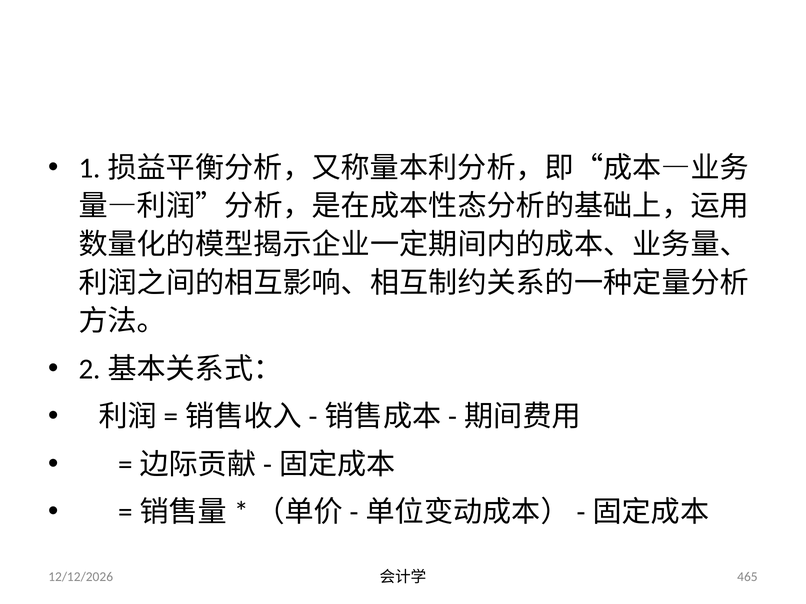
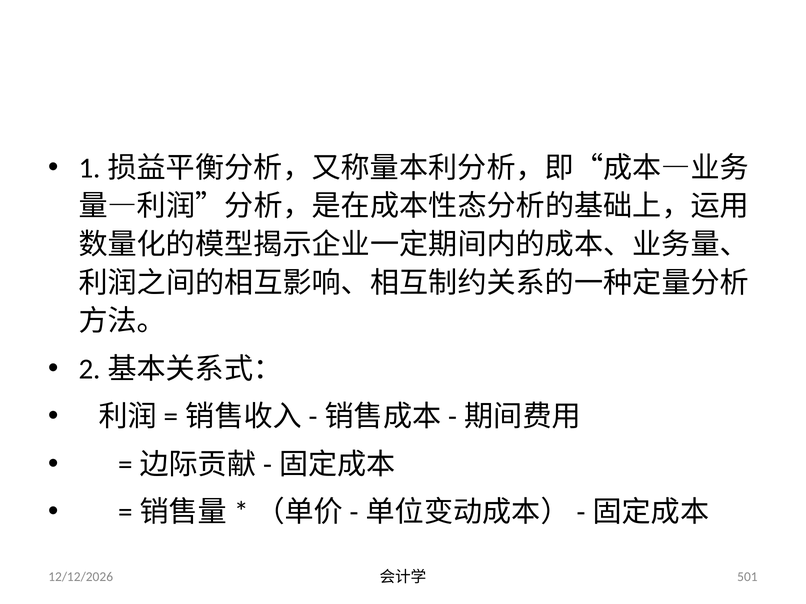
465: 465 -> 501 (747, 577)
